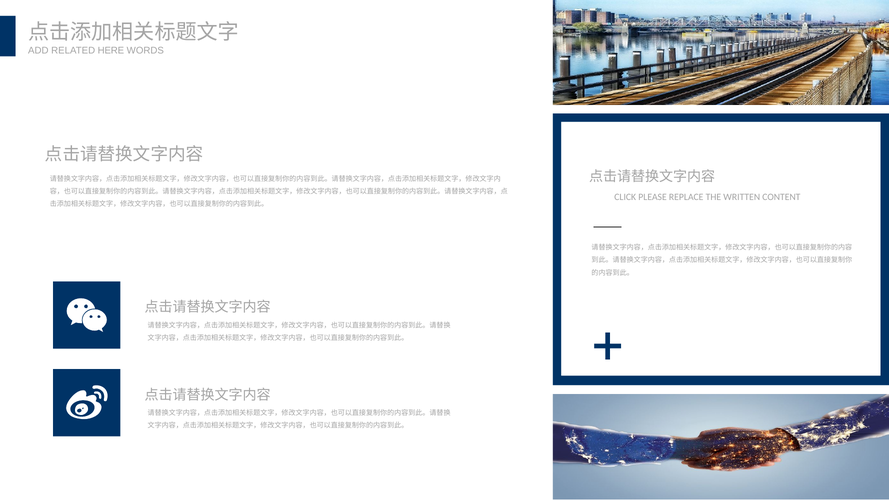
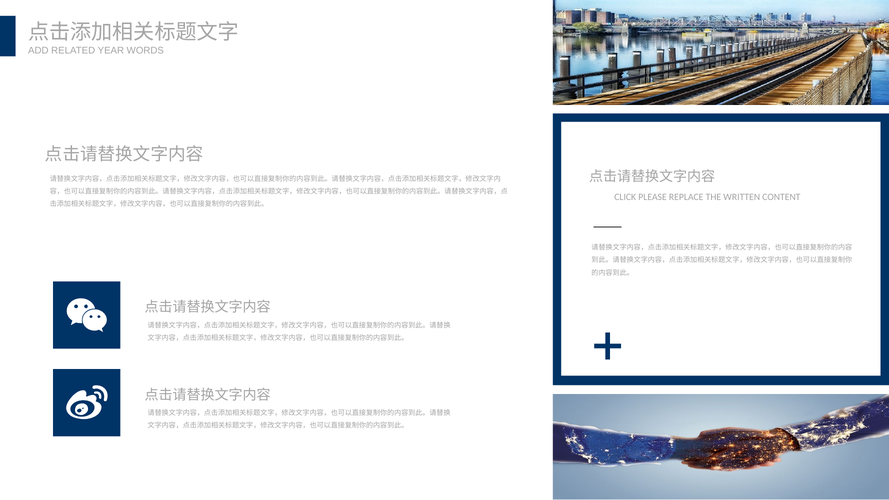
HERE: HERE -> YEAR (111, 50)
